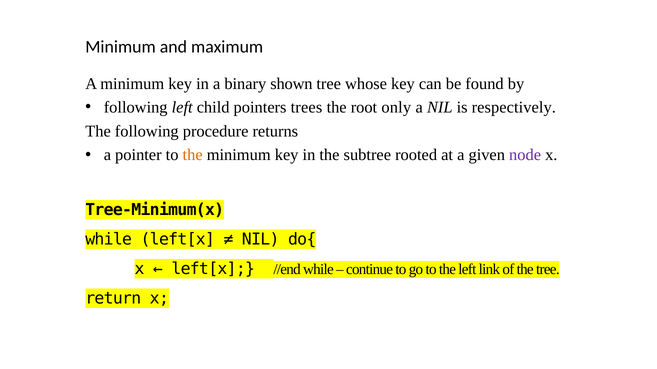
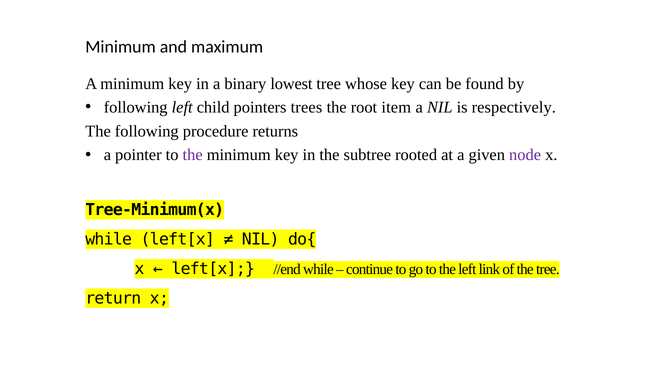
shown: shown -> lowest (291, 84)
only: only -> item (396, 108)
the colour: orange -> purple (193, 155)
